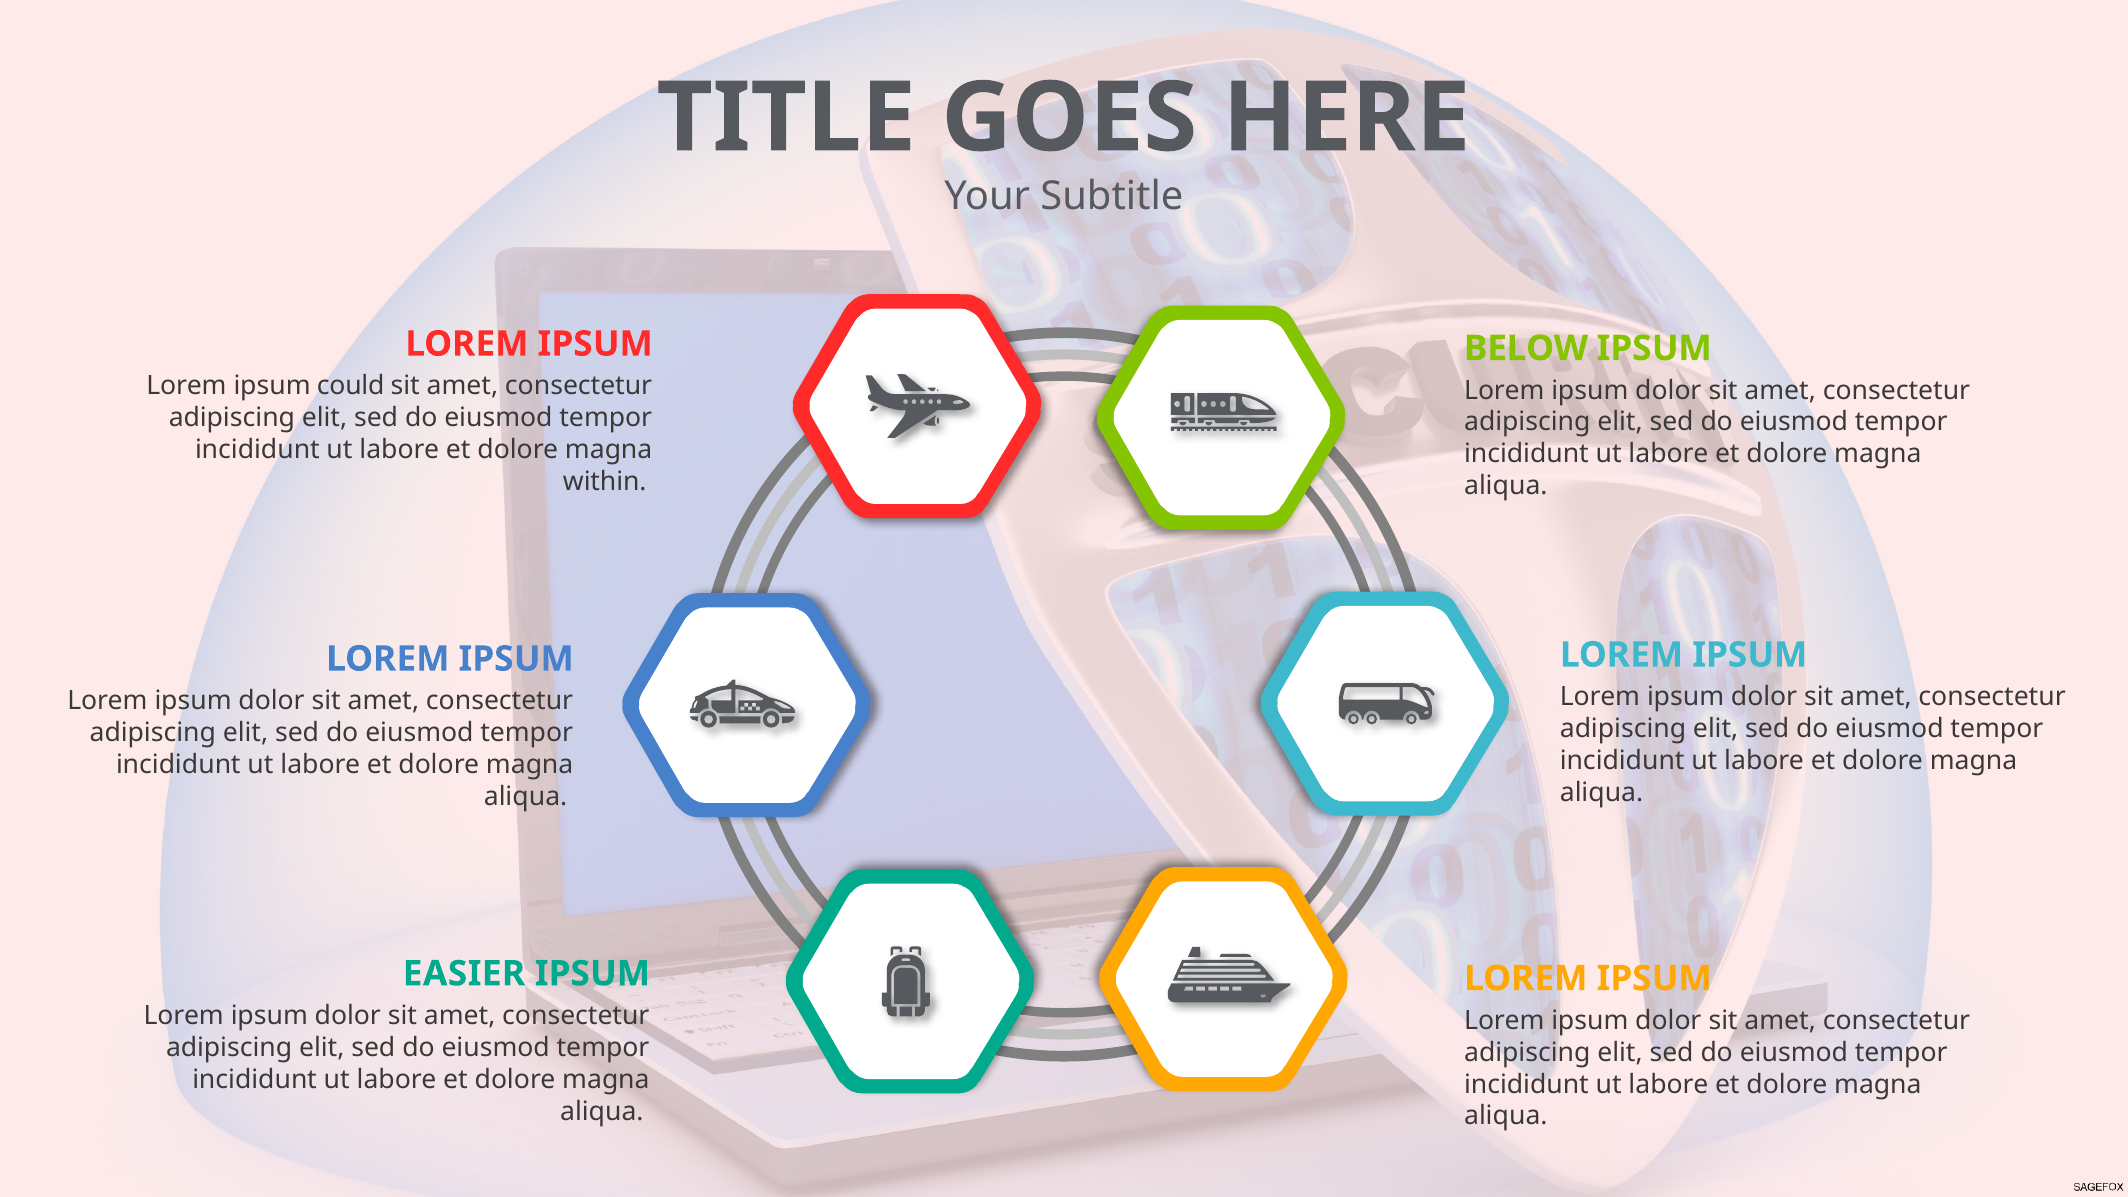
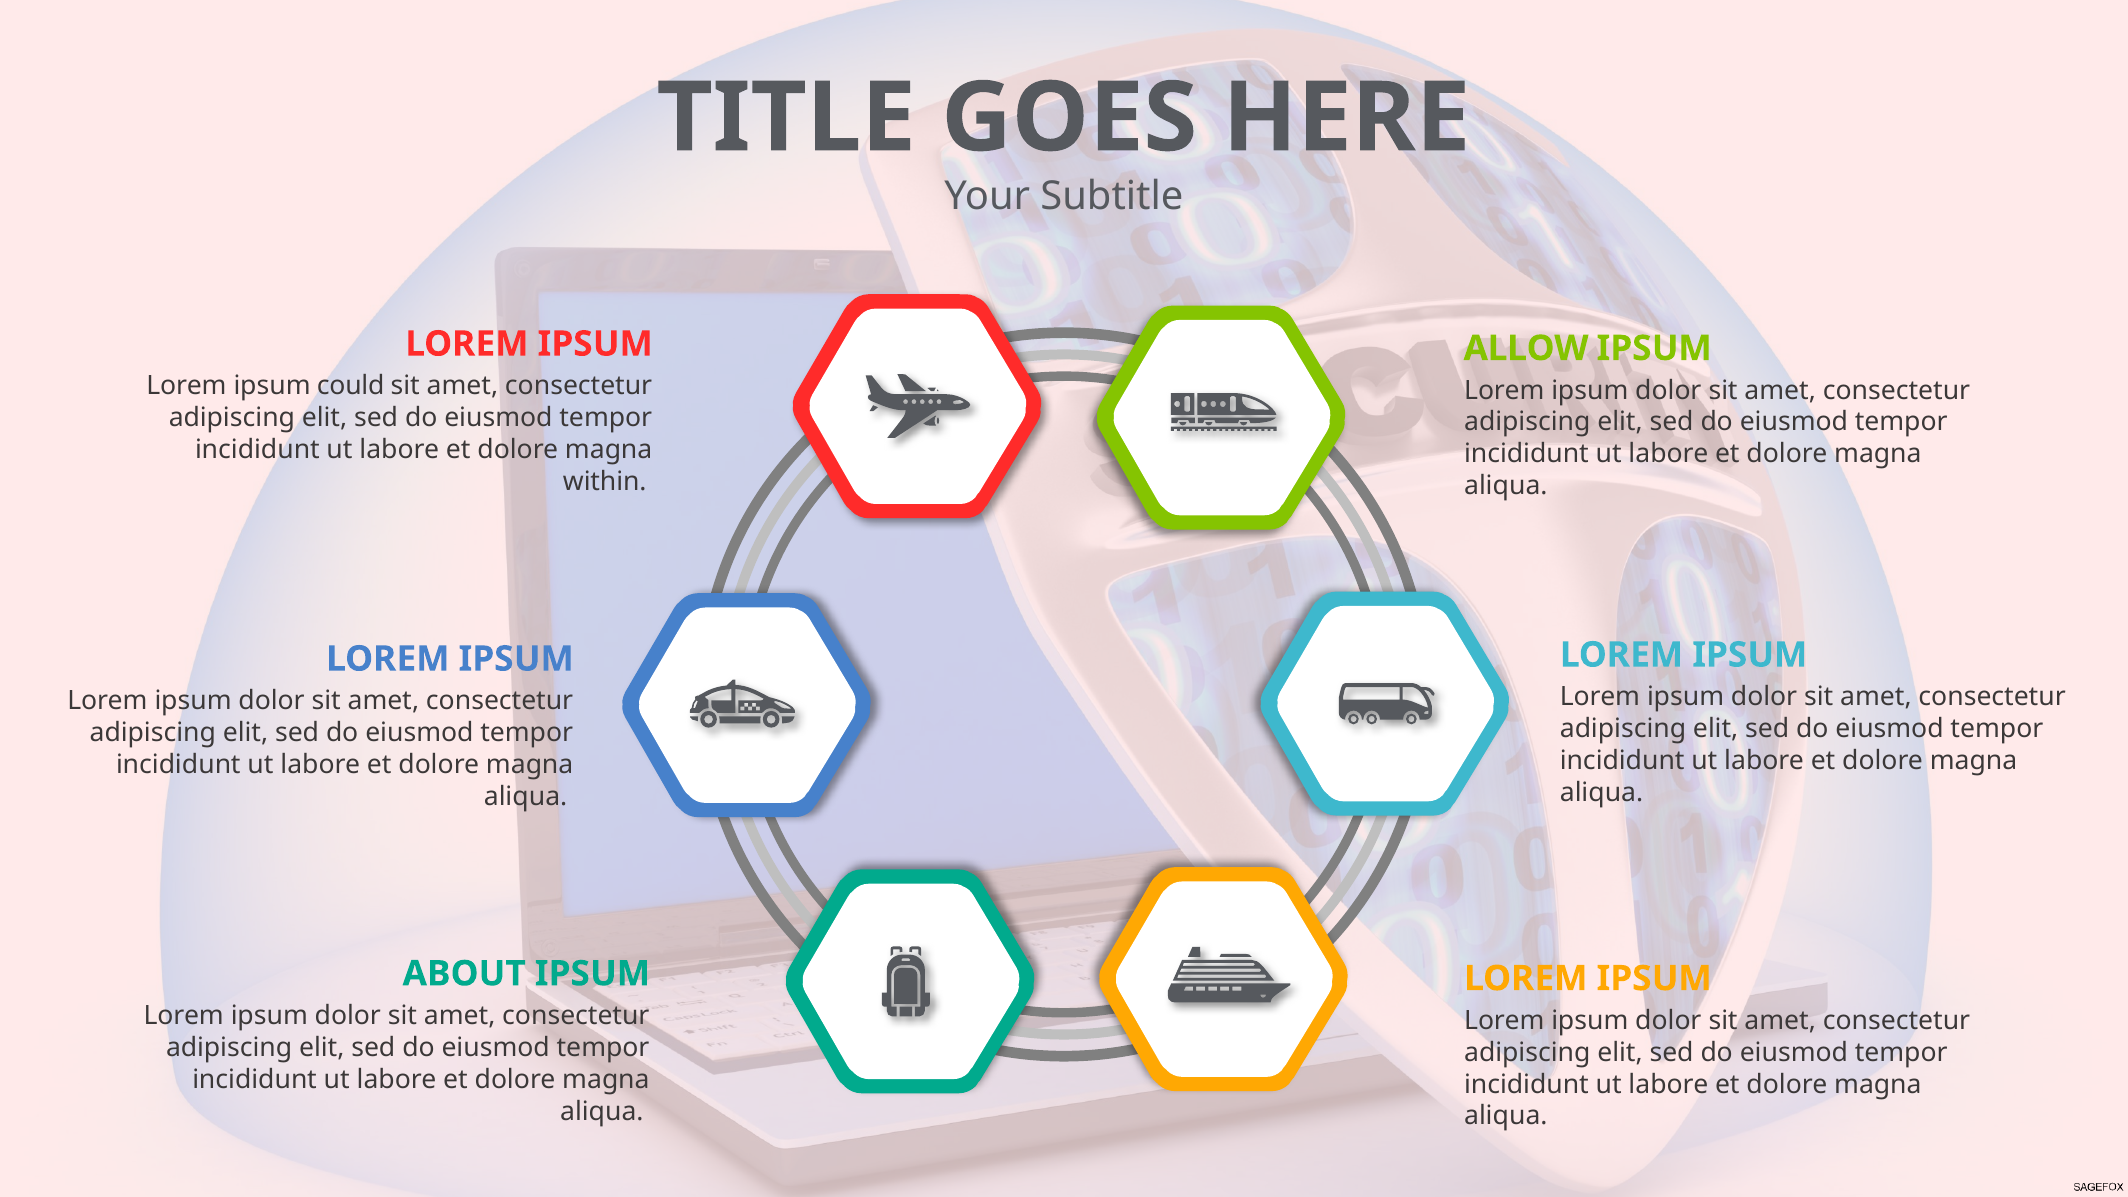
BELOW: BELOW -> ALLOW (1526, 348)
EASIER: EASIER -> ABOUT (464, 974)
